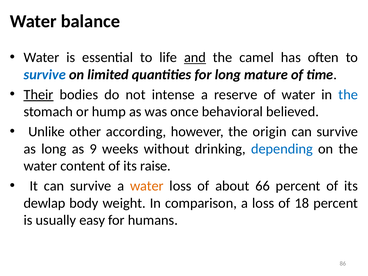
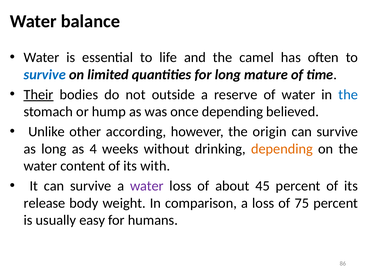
and underline: present -> none (195, 57)
intense: intense -> outside (173, 95)
once behavioral: behavioral -> depending (232, 112)
9: 9 -> 4 (93, 149)
depending colour: blue -> orange (282, 149)
raise: raise -> with (155, 166)
water colour: orange -> purple (147, 186)
66: 66 -> 45 (263, 186)
dewlap: dewlap -> release (44, 203)
18: 18 -> 75 (302, 203)
